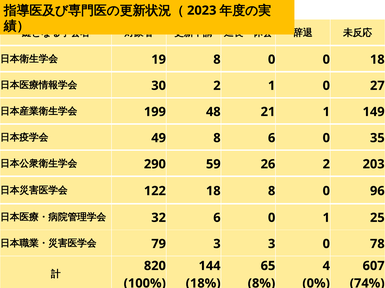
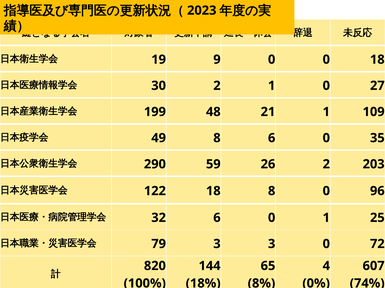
19 8: 8 -> 9 (217, 60)
149: 149 -> 109 (374, 112)
78: 78 -> 72 (377, 244)
